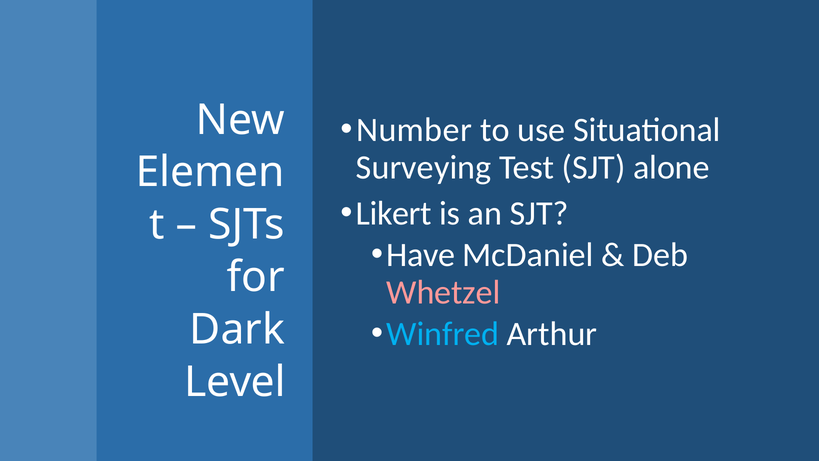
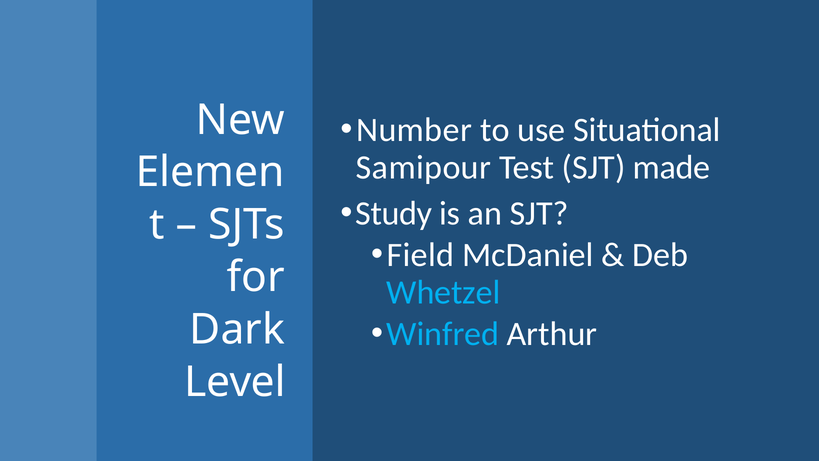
Surveying: Surveying -> Samipour (423, 167)
alone: alone -> made (671, 167)
Likert: Likert -> Study (394, 213)
Have: Have -> Field (420, 255)
Whetzel colour: pink -> light blue (443, 292)
